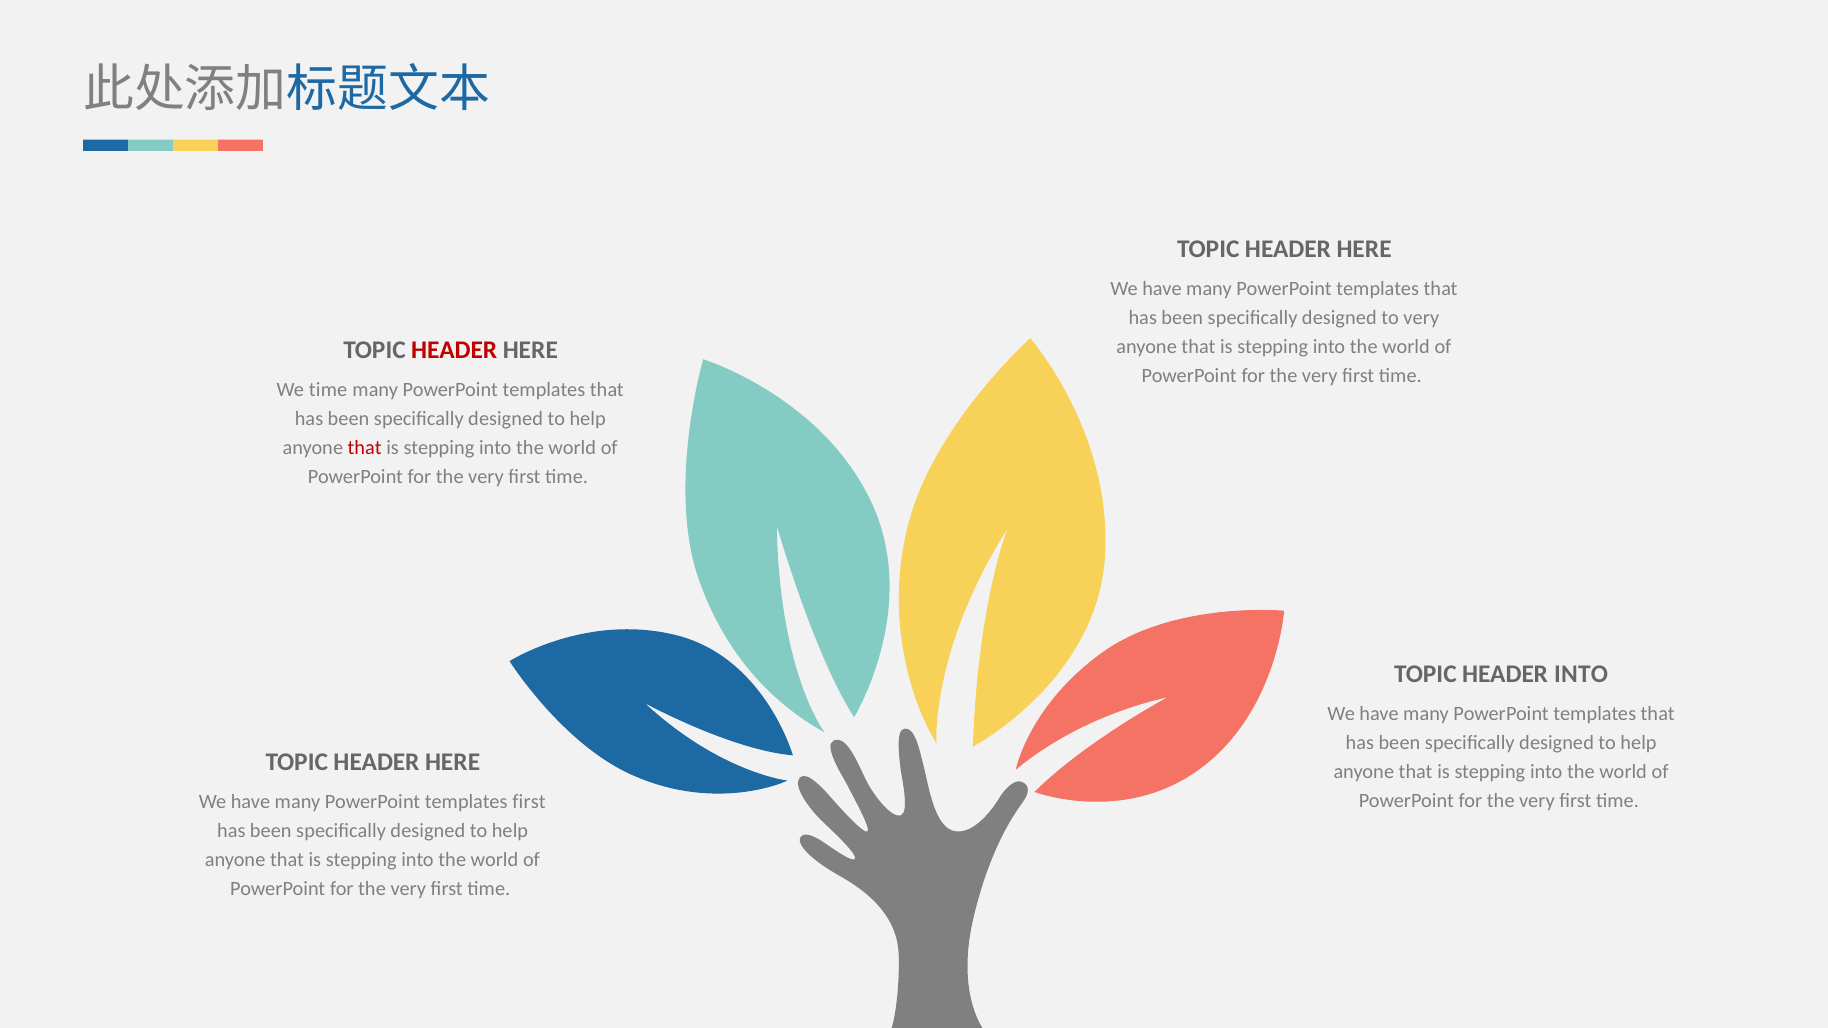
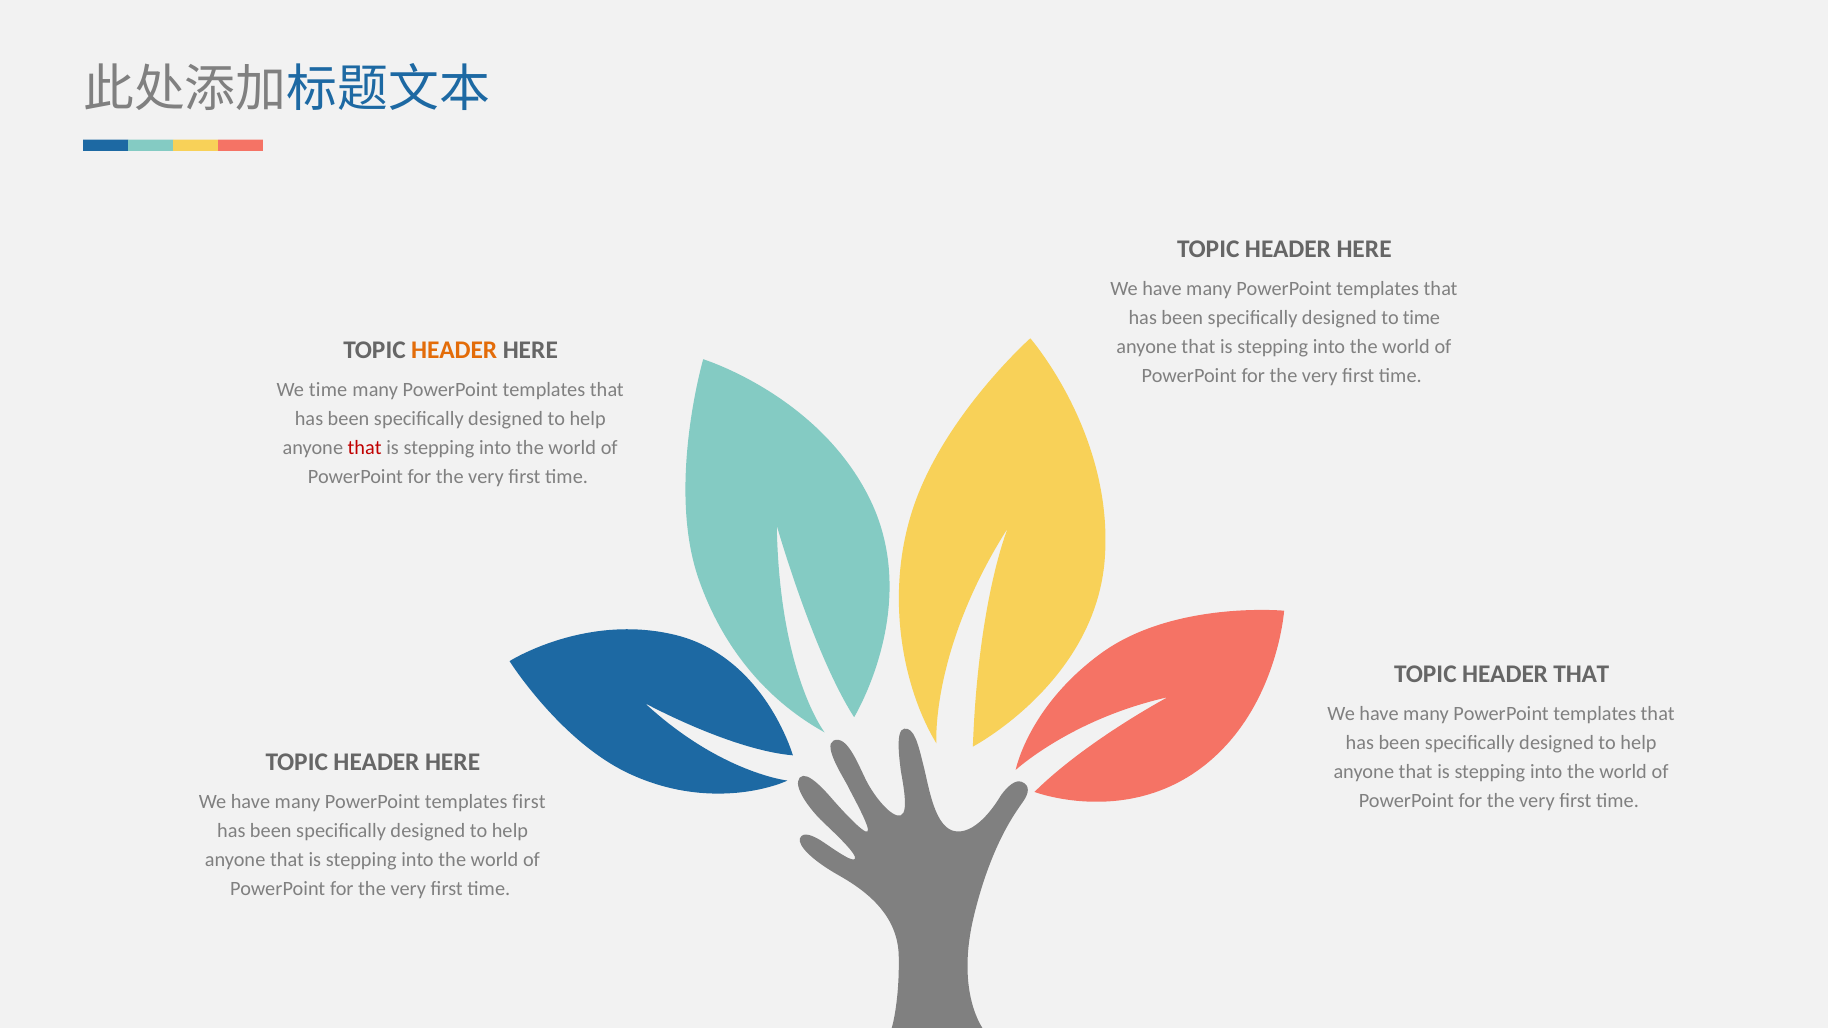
to very: very -> time (1421, 318)
HEADER colour: red -> orange (454, 350)
HEADER INTO: INTO -> THAT (1581, 674)
